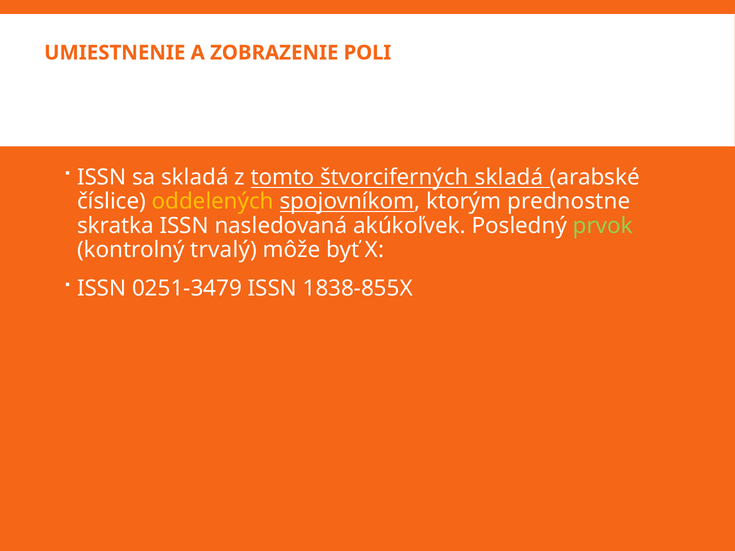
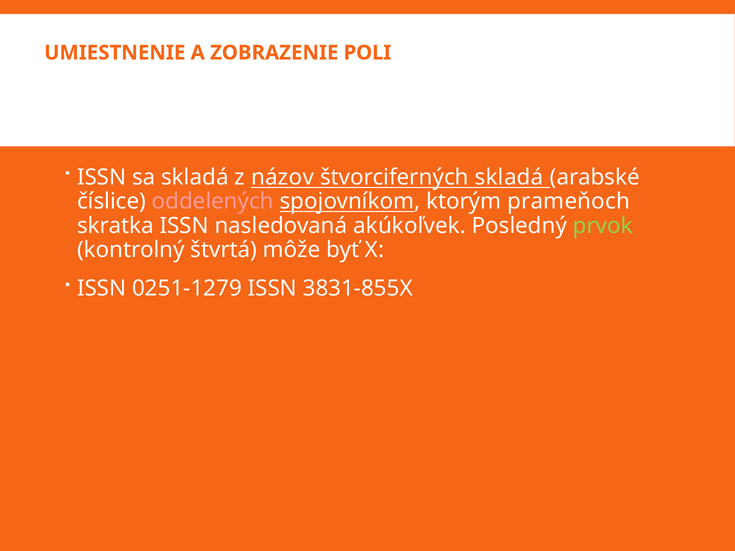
tomto: tomto -> názov (283, 177)
oddelených colour: yellow -> pink (213, 202)
prednostne: prednostne -> prameňoch (569, 202)
trvalý: trvalý -> štvrtá (224, 250)
0251-3479: 0251-3479 -> 0251-1279 (187, 289)
1838-855X: 1838-855X -> 3831-855X (358, 289)
